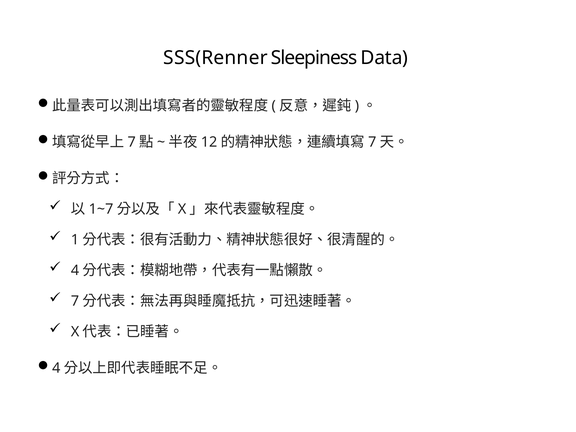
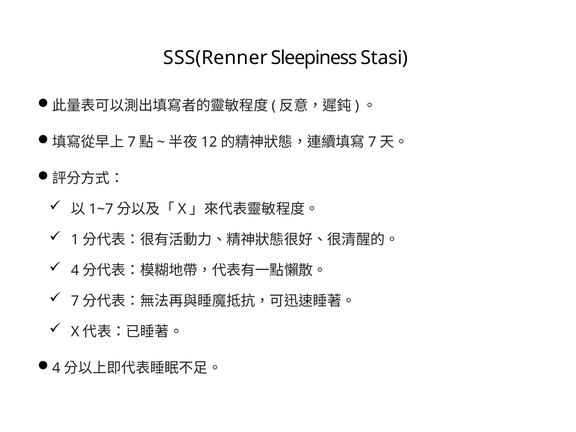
Data: Data -> Stasi (384, 58)
